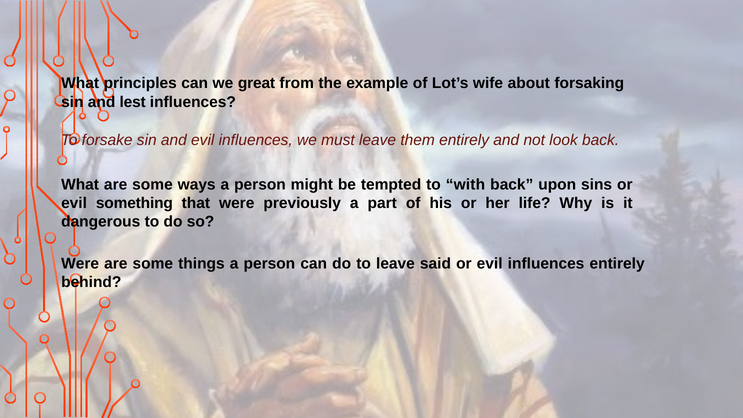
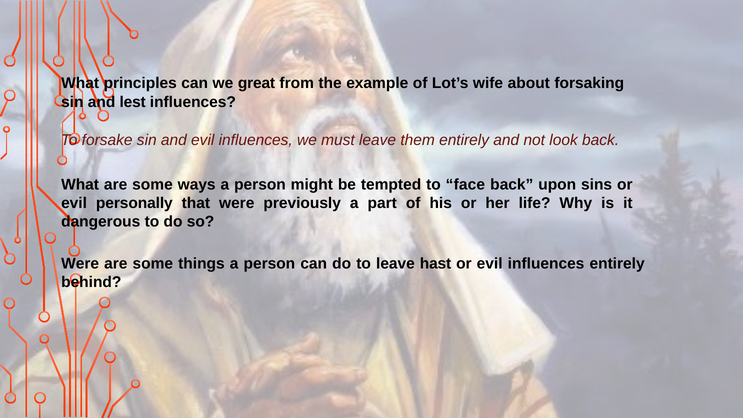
with: with -> face (465, 184)
something: something -> personally (134, 203)
said: said -> hast (436, 263)
